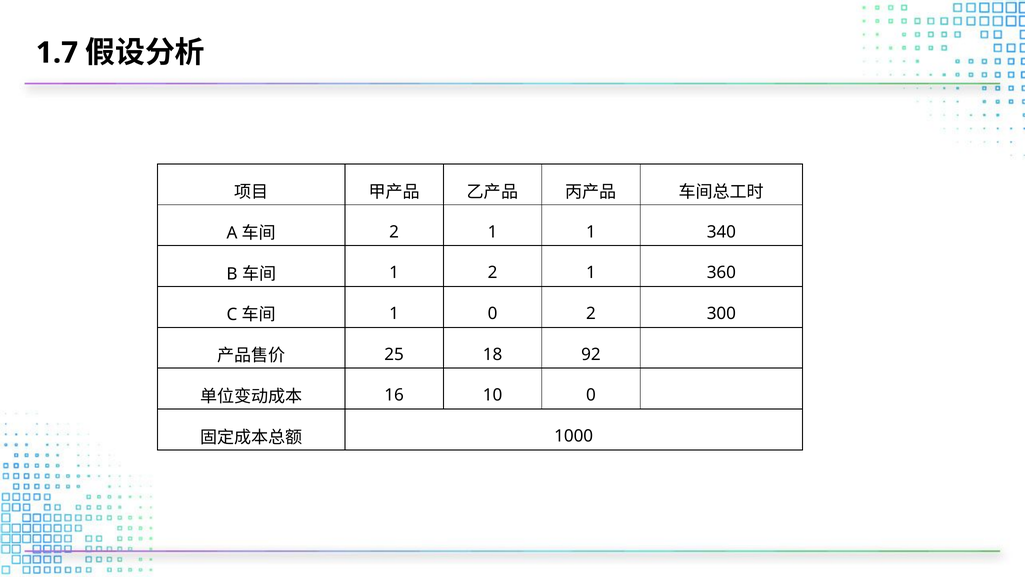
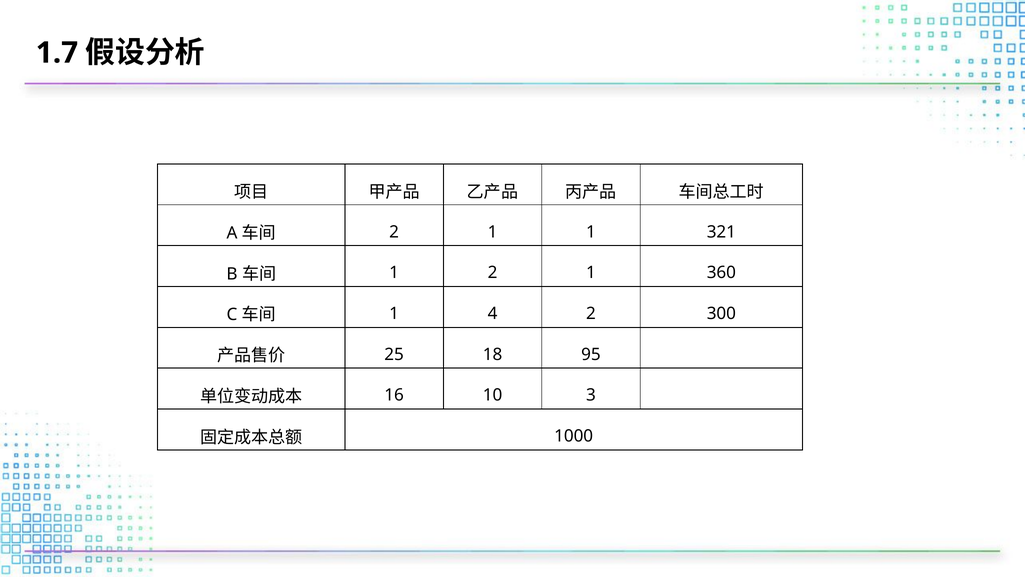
340: 340 -> 321 (721, 232)
1 0: 0 -> 4 (493, 313)
92: 92 -> 95 (591, 354)
10 0: 0 -> 3 (591, 395)
